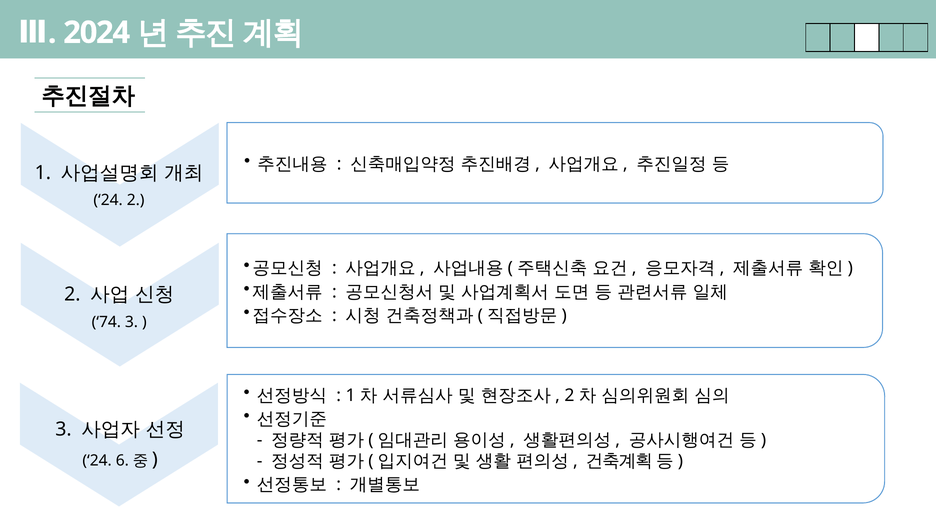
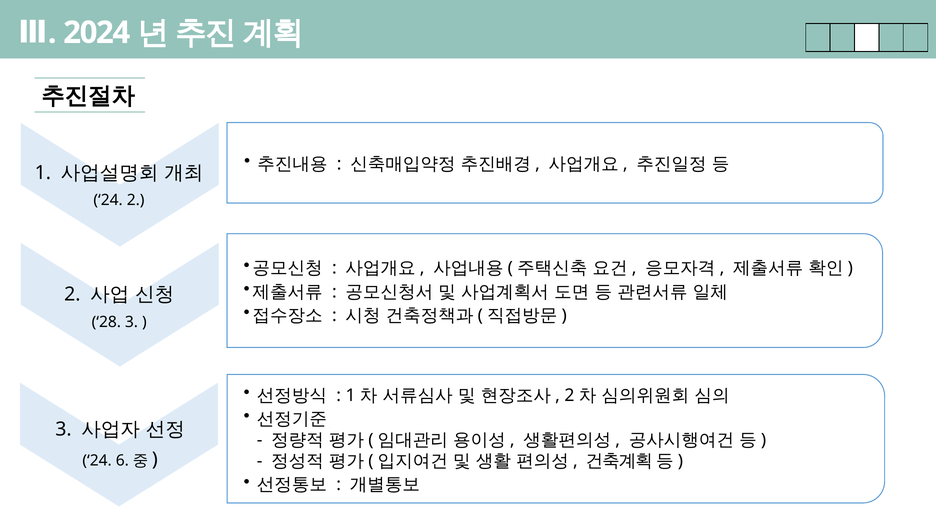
74: 74 -> 28 (106, 322)
